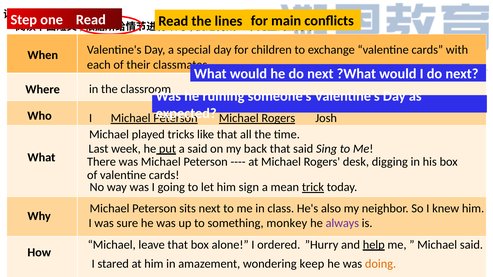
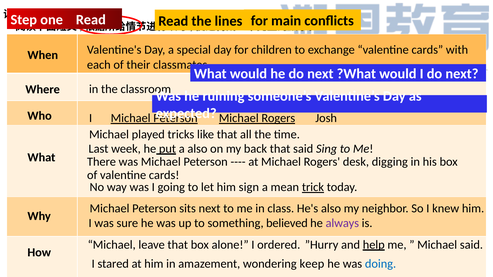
said: said -> also (197, 149)
something monkey: monkey -> believed (287, 223)
doing colour: orange -> blue (381, 264)
